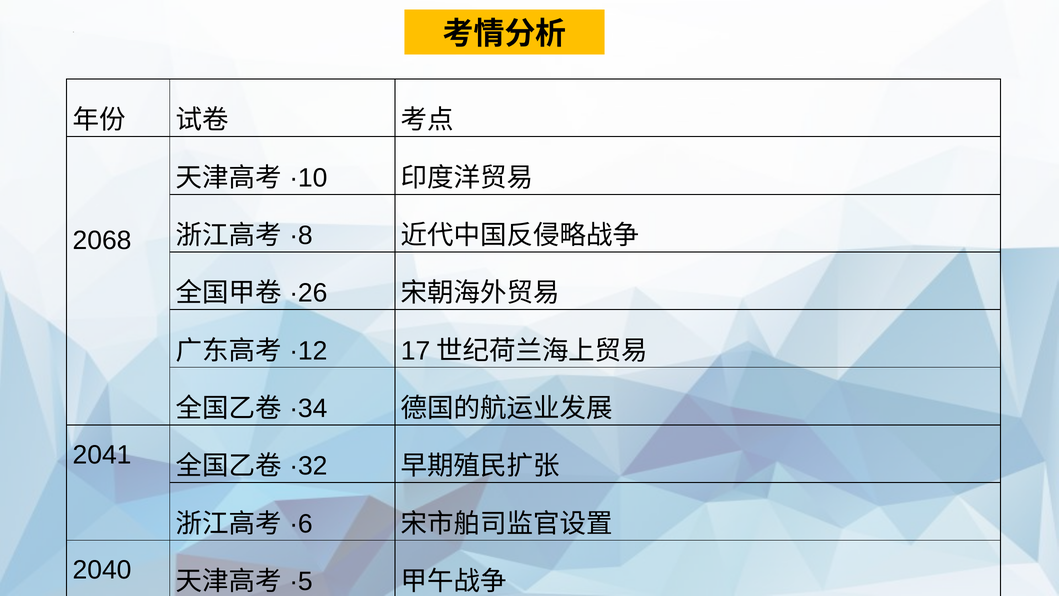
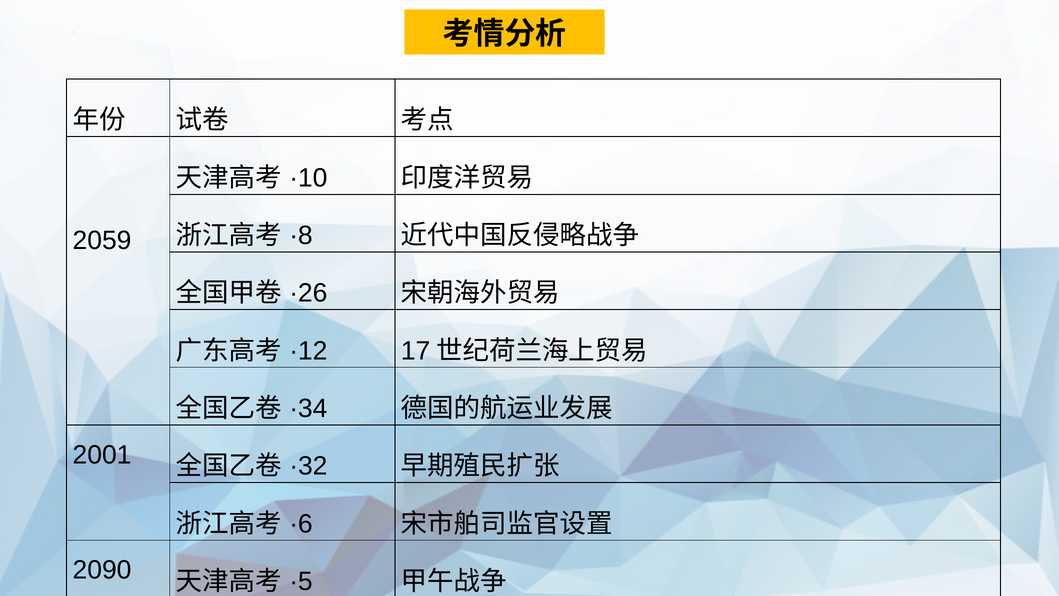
2068: 2068 -> 2059 (102, 240)
2041: 2041 -> 2001 (102, 455)
2040: 2040 -> 2090 (102, 570)
